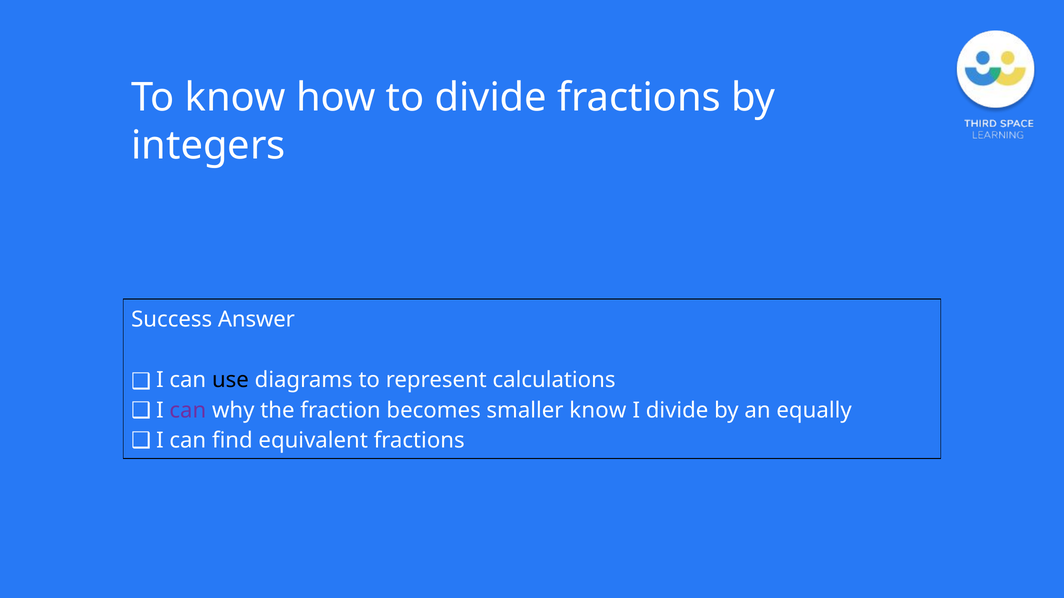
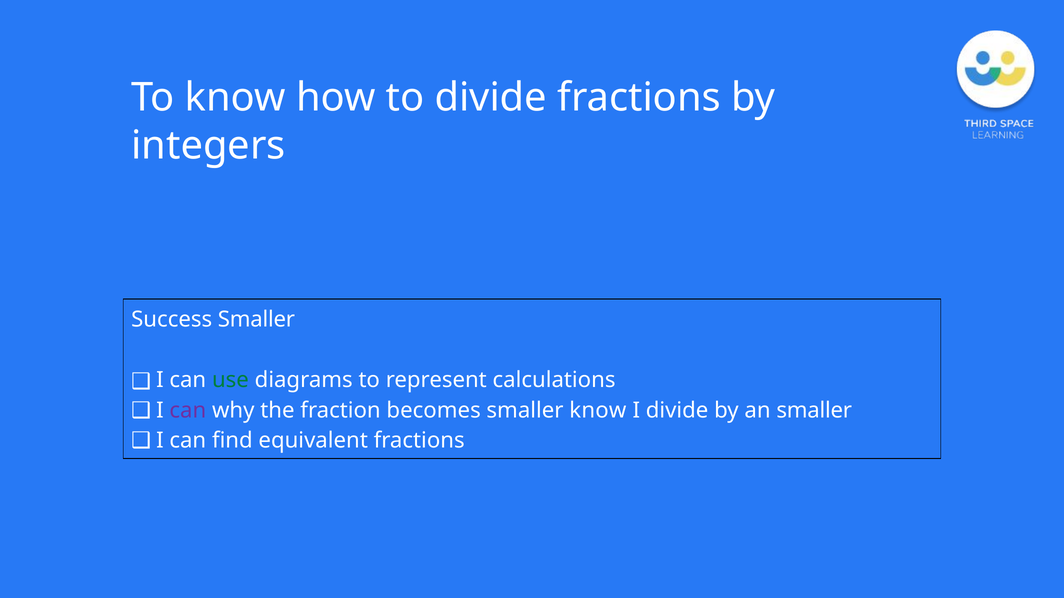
Success Answer: Answer -> Smaller (256, 320)
use colour: black -> green (230, 380)
an equally: equally -> smaller (814, 411)
